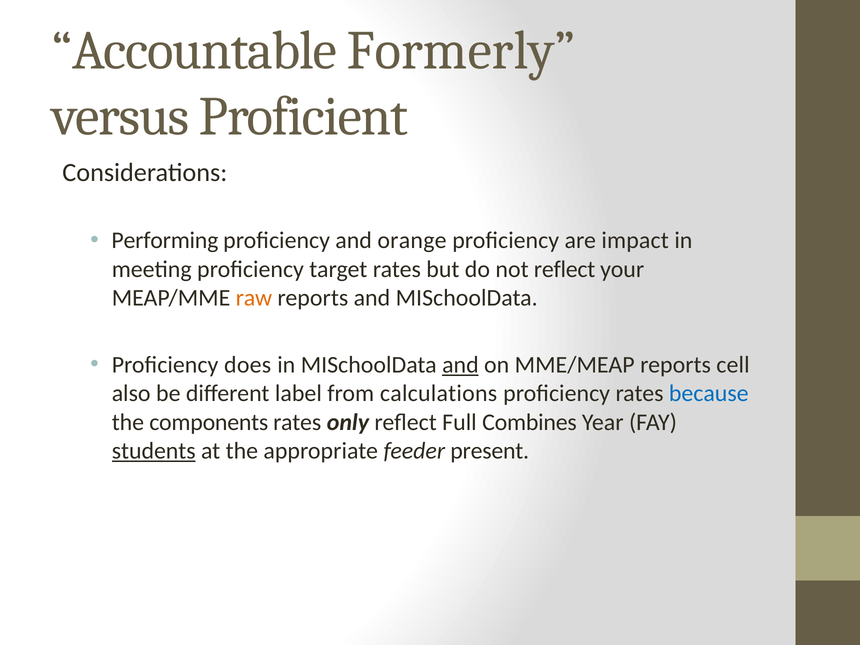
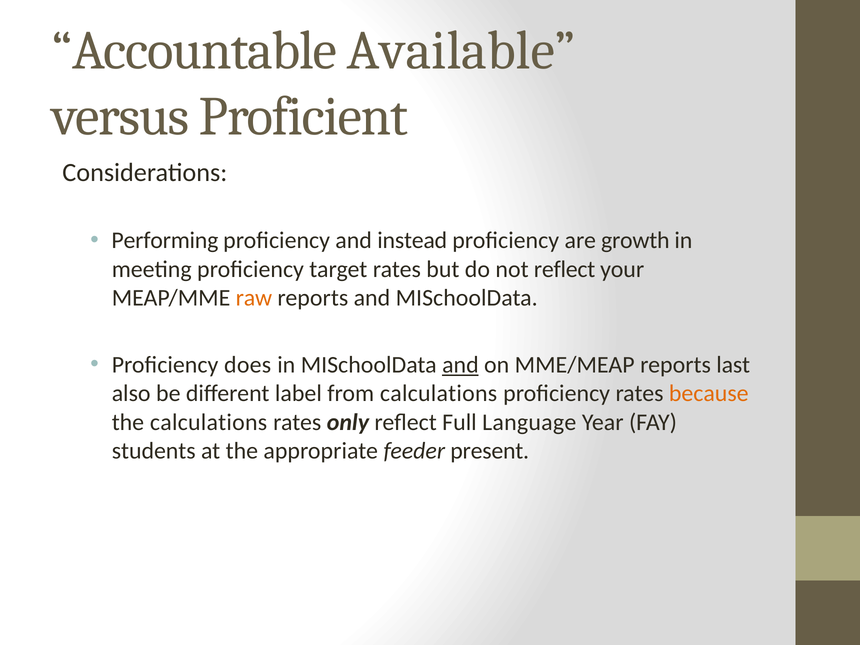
Formerly: Formerly -> Available (461, 50)
orange: orange -> instead (412, 241)
impact: impact -> growth (635, 241)
cell: cell -> last (733, 365)
because colour: blue -> orange (709, 394)
the components: components -> calculations (209, 422)
Combines: Combines -> Language (529, 422)
students underline: present -> none (154, 451)
